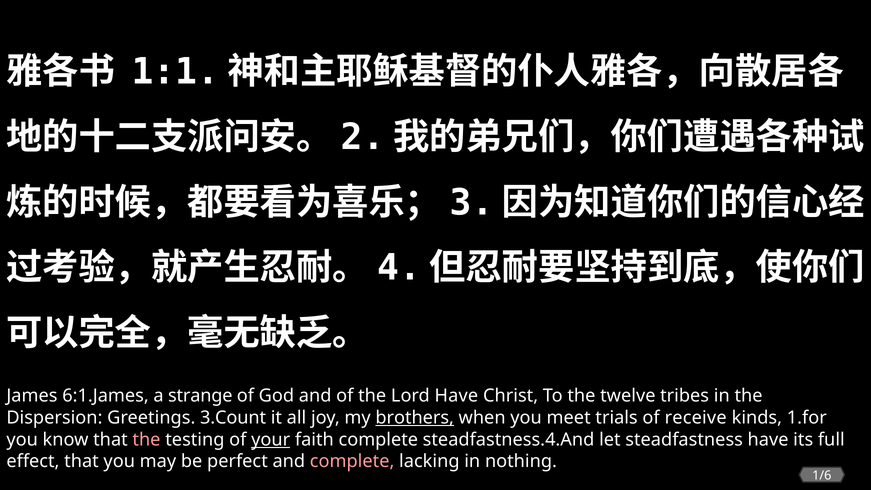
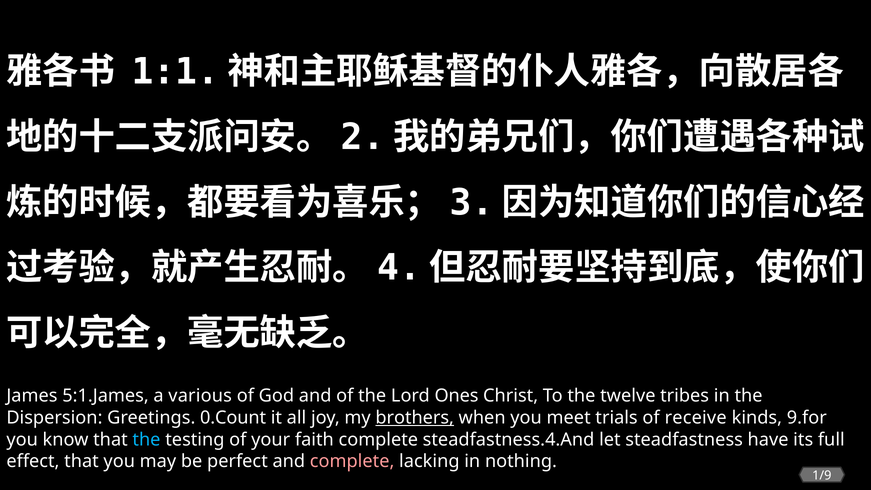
6:1.James: 6:1.James -> 5:1.James (106, 396)
strange: strange -> various (200, 396)
Lord Have: Have -> Ones (457, 396)
3.Count: 3.Count -> 0.Count (233, 418)
1.for: 1.for -> 9.for (807, 418)
the colour: pink -> light blue (146, 439)
your underline: present -> none (271, 439)
1/6: 1/6 -> 1/9 (822, 475)
